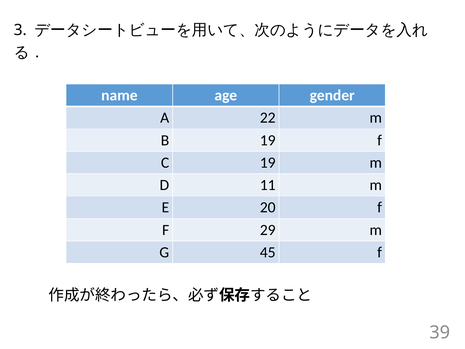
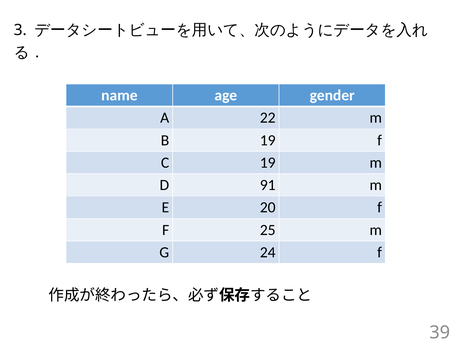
11: 11 -> 91 (268, 185)
29: 29 -> 25 (268, 230)
45: 45 -> 24 (268, 252)
